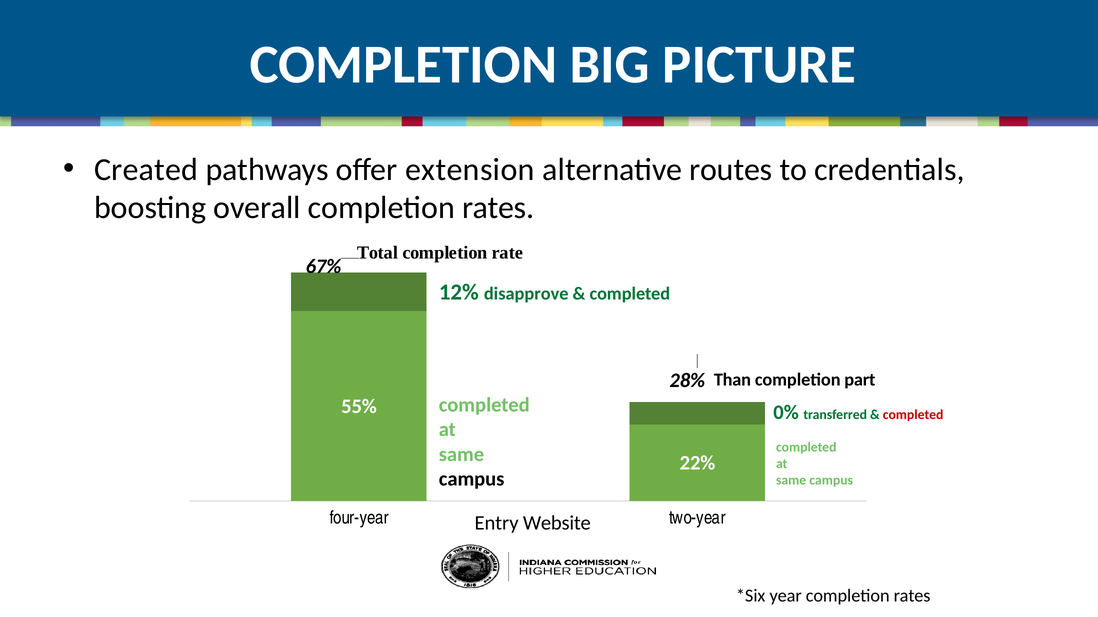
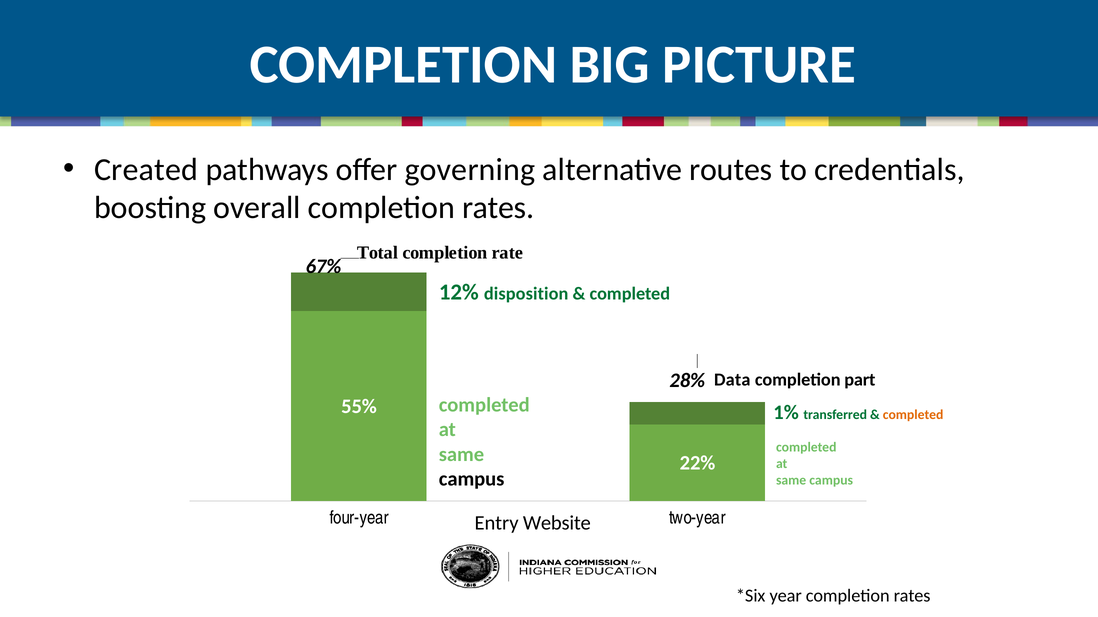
extension: extension -> governing (470, 170)
disapprove: disapprove -> disposition (526, 294)
Than: Than -> Data (732, 380)
0%: 0% -> 1% (786, 413)
completed colour: red -> orange (913, 415)
